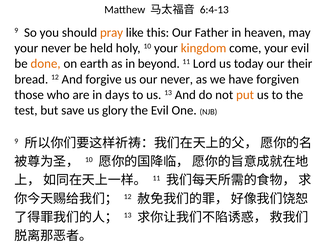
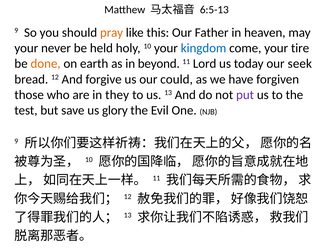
6:4-13: 6:4-13 -> 6:5-13 (214, 10)
kingdom colour: orange -> blue (204, 48)
your evil: evil -> tire (300, 48)
their: their -> seek (300, 64)
our never: never -> could (177, 79)
days: days -> they (117, 95)
put colour: orange -> purple (245, 95)
